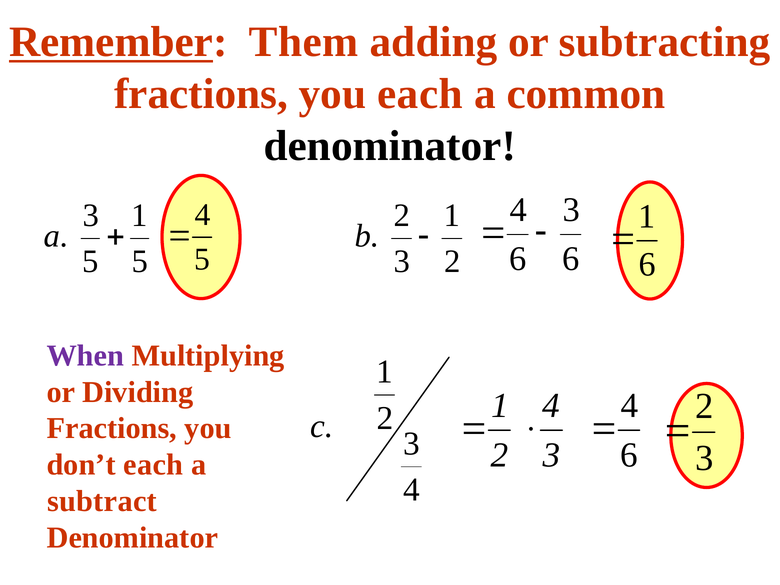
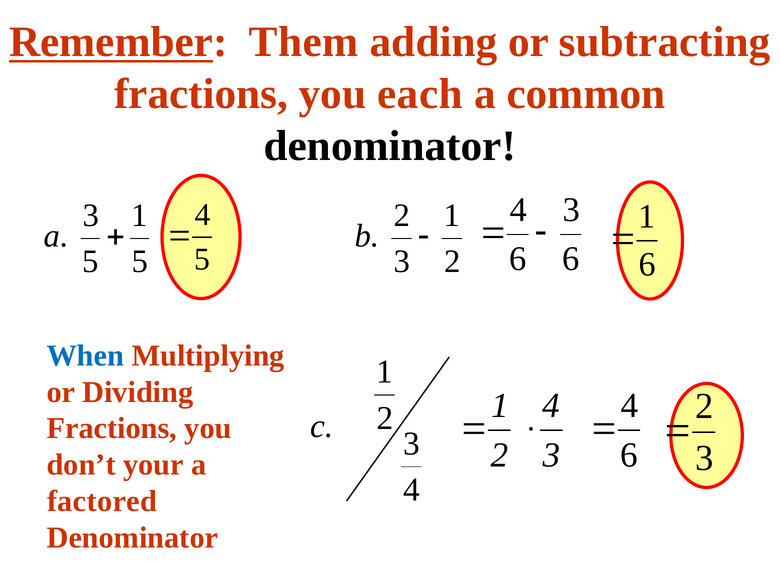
When colour: purple -> blue (85, 356)
don’t each: each -> your (153, 465)
subtract: subtract -> factored (102, 501)
